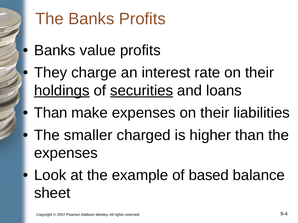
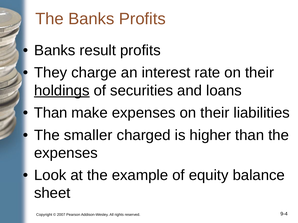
value: value -> result (98, 50)
securities underline: present -> none (142, 91)
based: based -> equity (209, 176)
